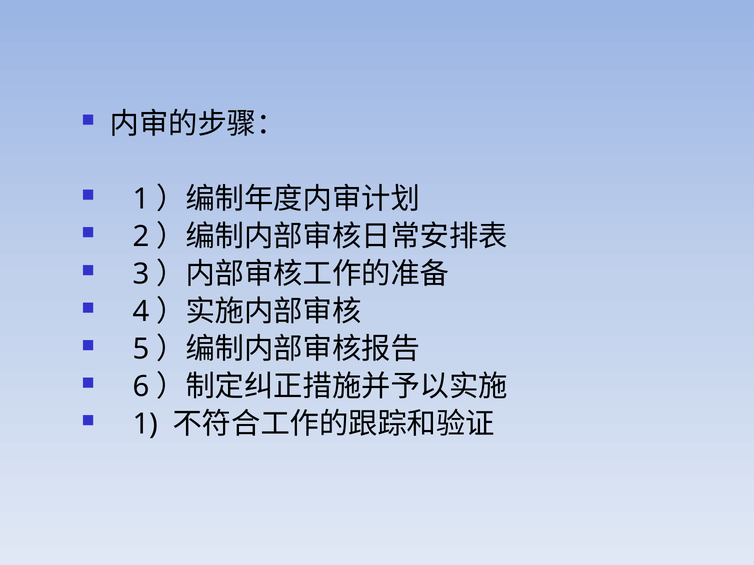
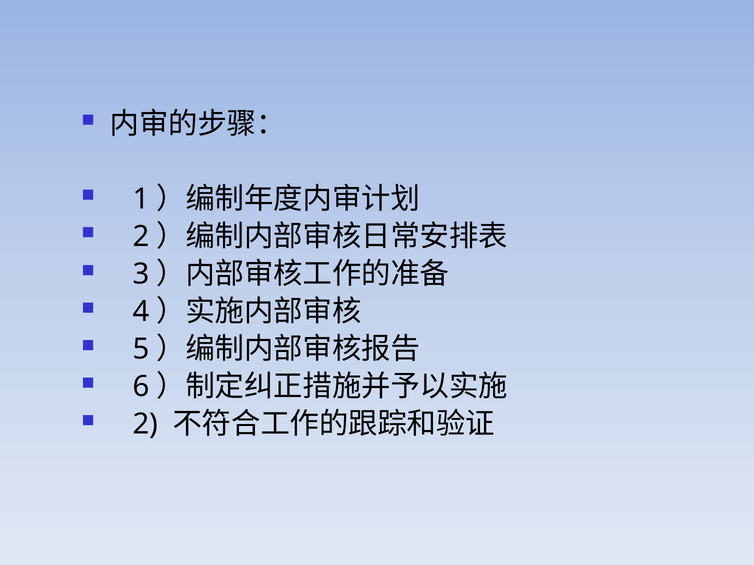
1: 1 -> 2 (145, 424)
